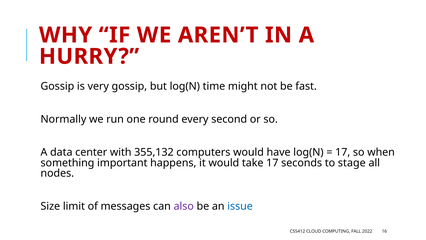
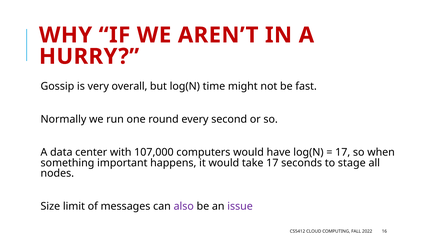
very gossip: gossip -> overall (129, 86)
355,132: 355,132 -> 107,000 (154, 152)
issue colour: blue -> purple (240, 206)
